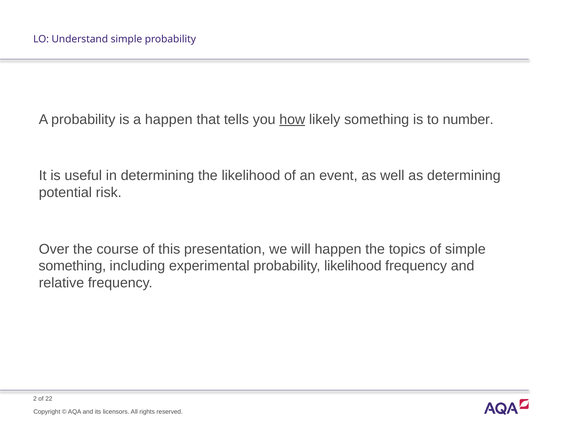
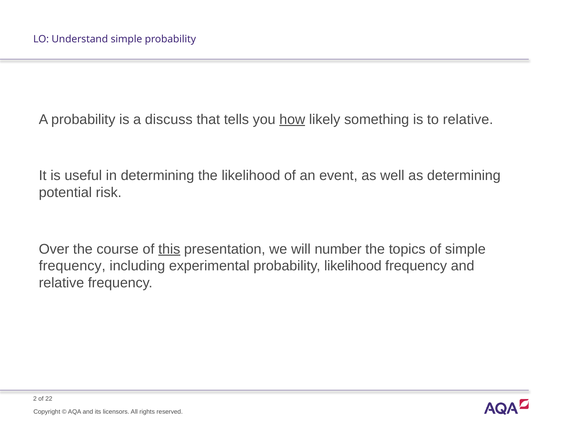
a happen: happen -> discuss (169, 119)
to number: number -> relative (468, 119)
this underline: none -> present (169, 249)
will happen: happen -> number (338, 249)
something: something -> frequency (72, 266)
